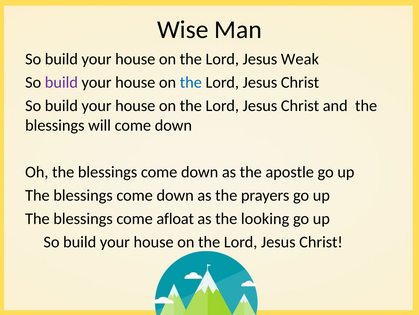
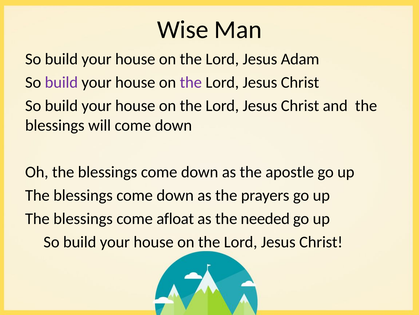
Weak: Weak -> Adam (300, 59)
the colour: blue -> purple (191, 82)
looking: looking -> needed (265, 218)
